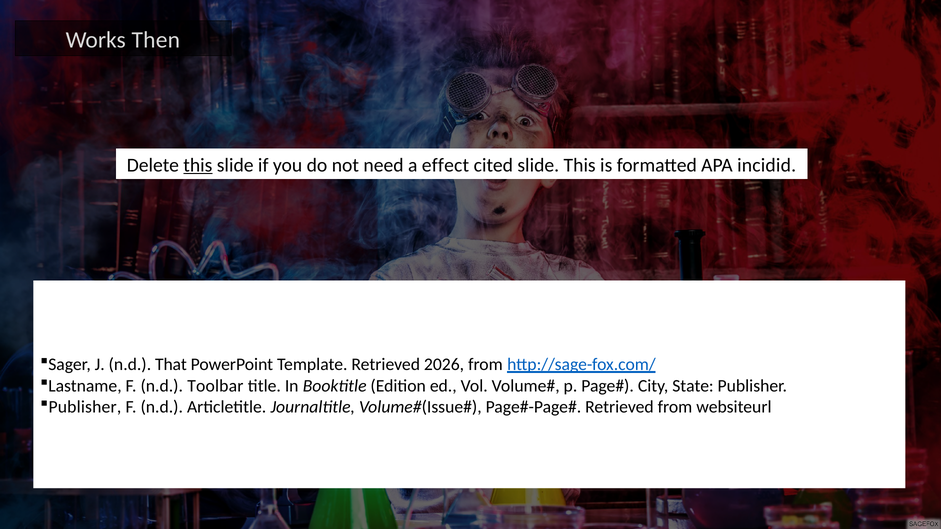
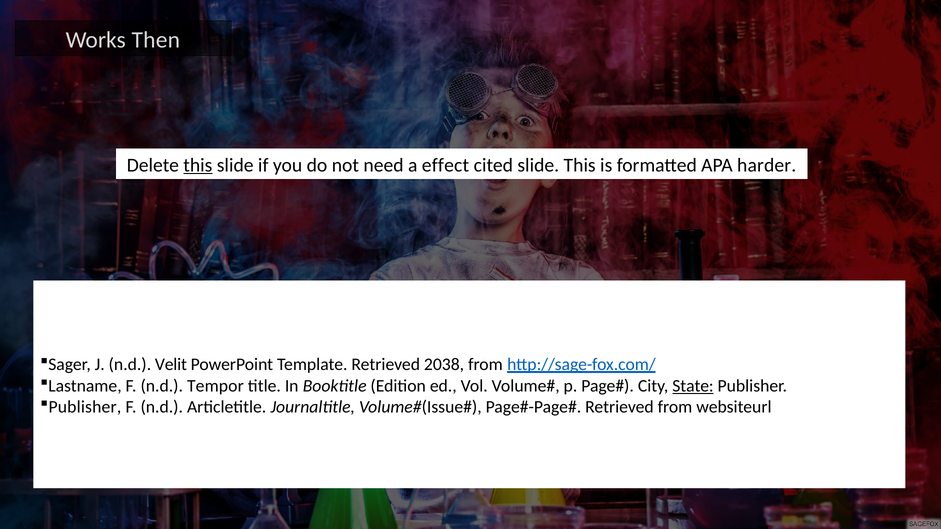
incidid: incidid -> harder (767, 165)
That: That -> Velit (171, 364)
2026: 2026 -> 2038 (444, 364)
Toolbar: Toolbar -> Tempor (215, 386)
State underline: none -> present (693, 386)
